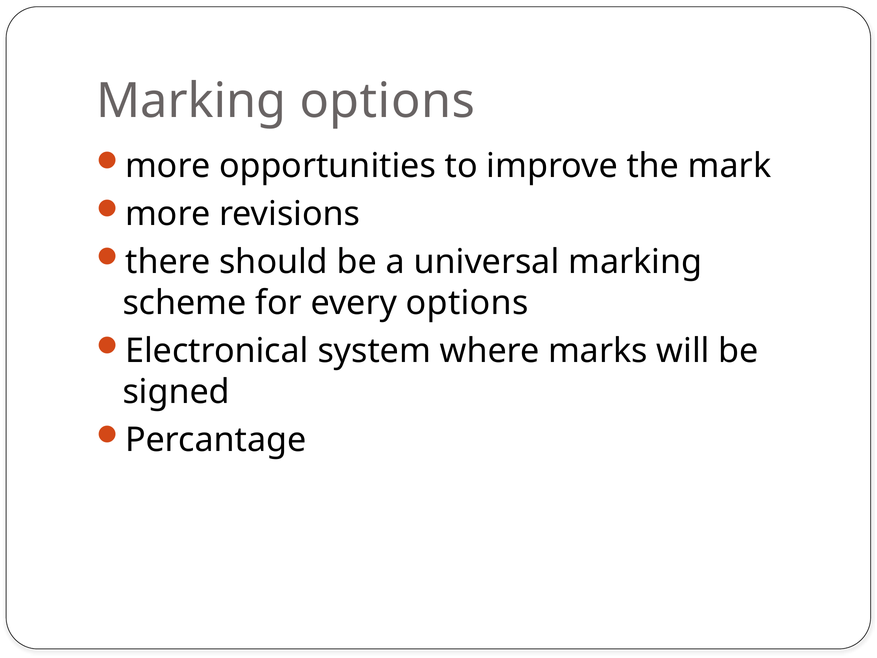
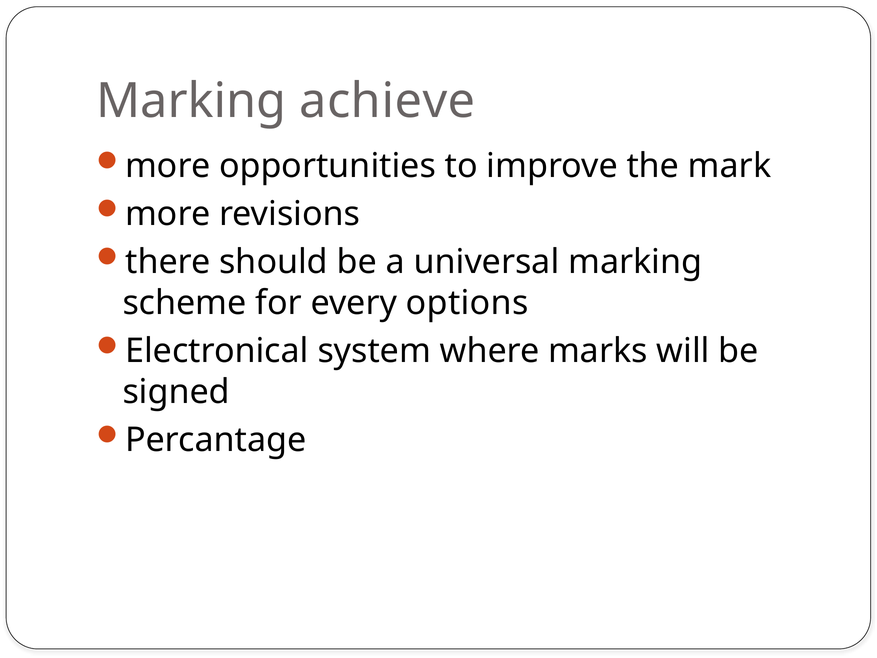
Marking options: options -> achieve (387, 101)
